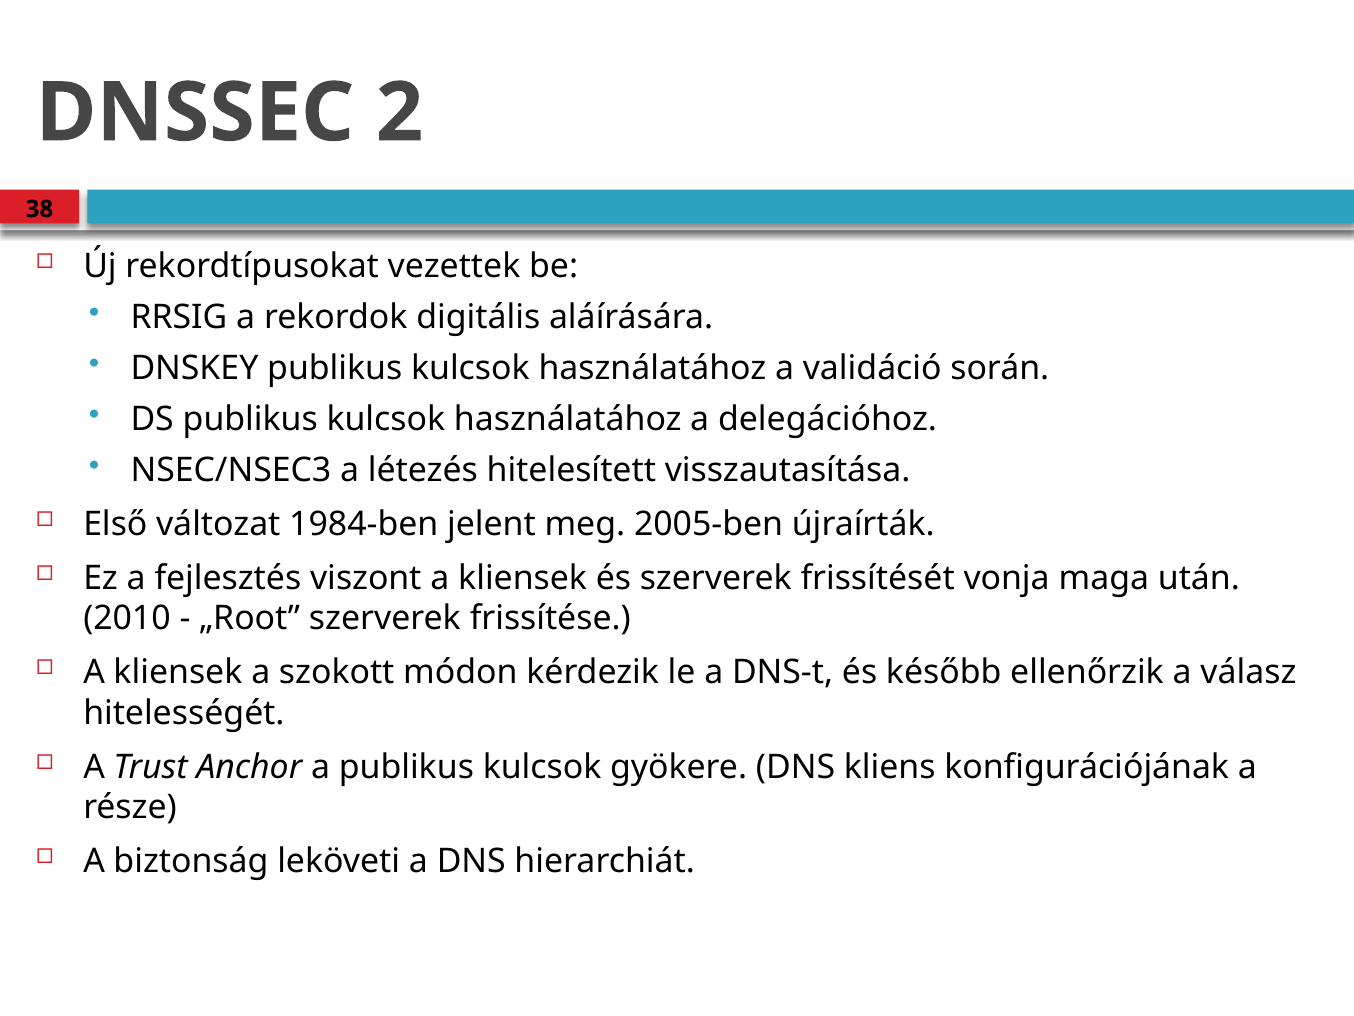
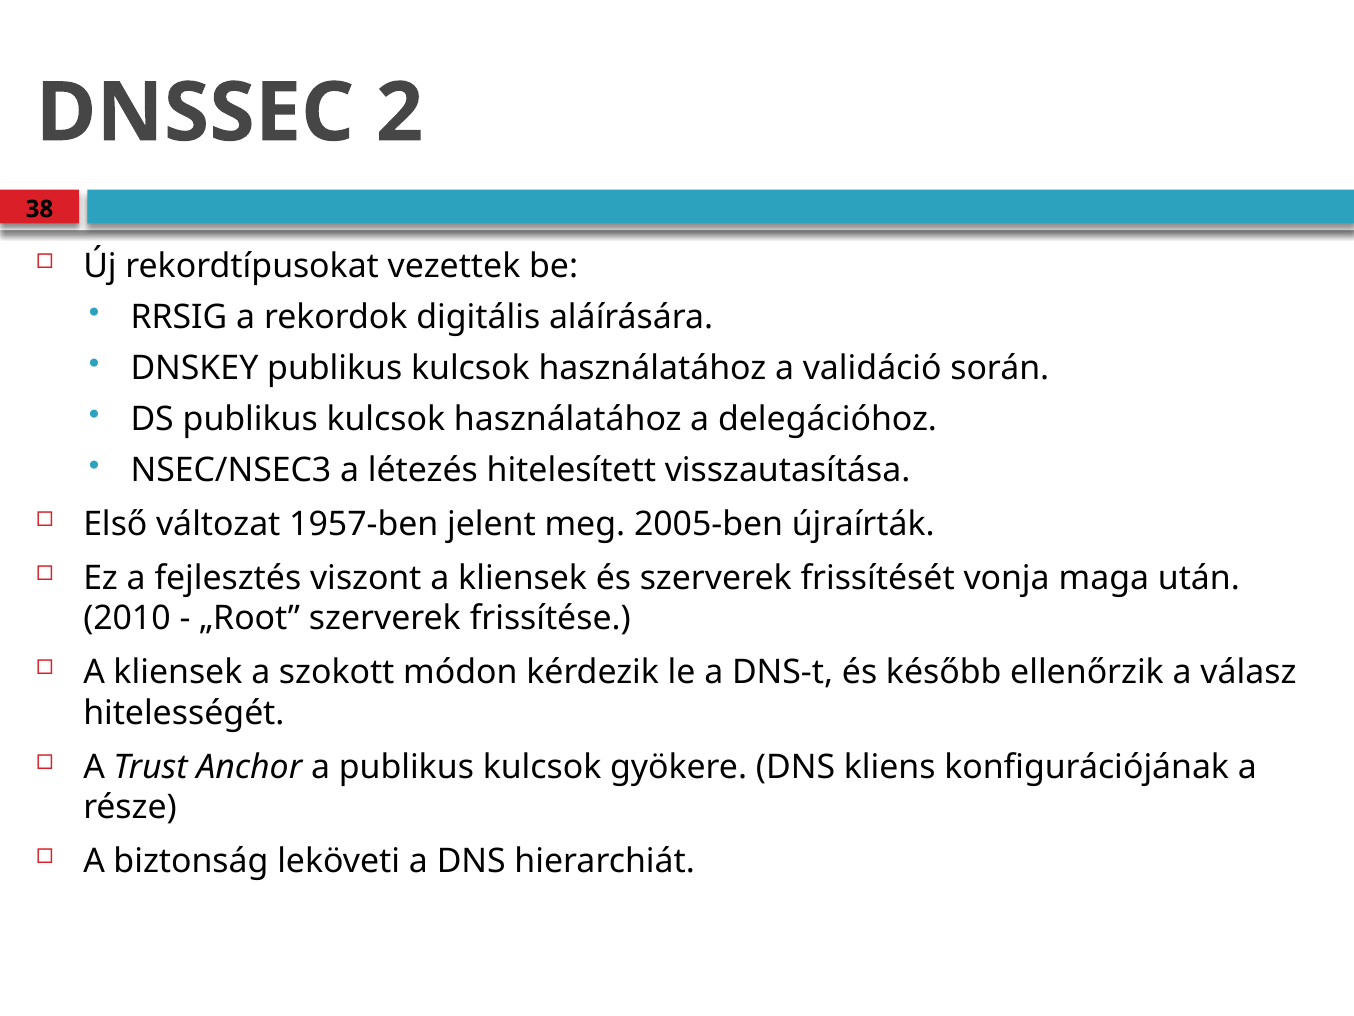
1984-ben: 1984-ben -> 1957-ben (364, 524)
